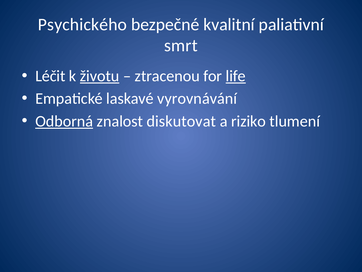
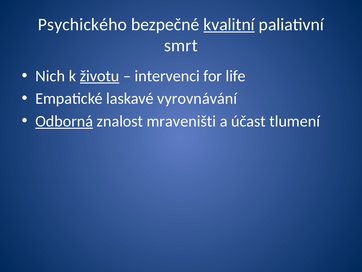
kvalitní underline: none -> present (229, 24)
Léčit: Léčit -> Nich (50, 76)
ztracenou: ztracenou -> intervenci (167, 76)
life underline: present -> none (236, 76)
diskutovat: diskutovat -> mraveništi (181, 121)
riziko: riziko -> účast (248, 121)
